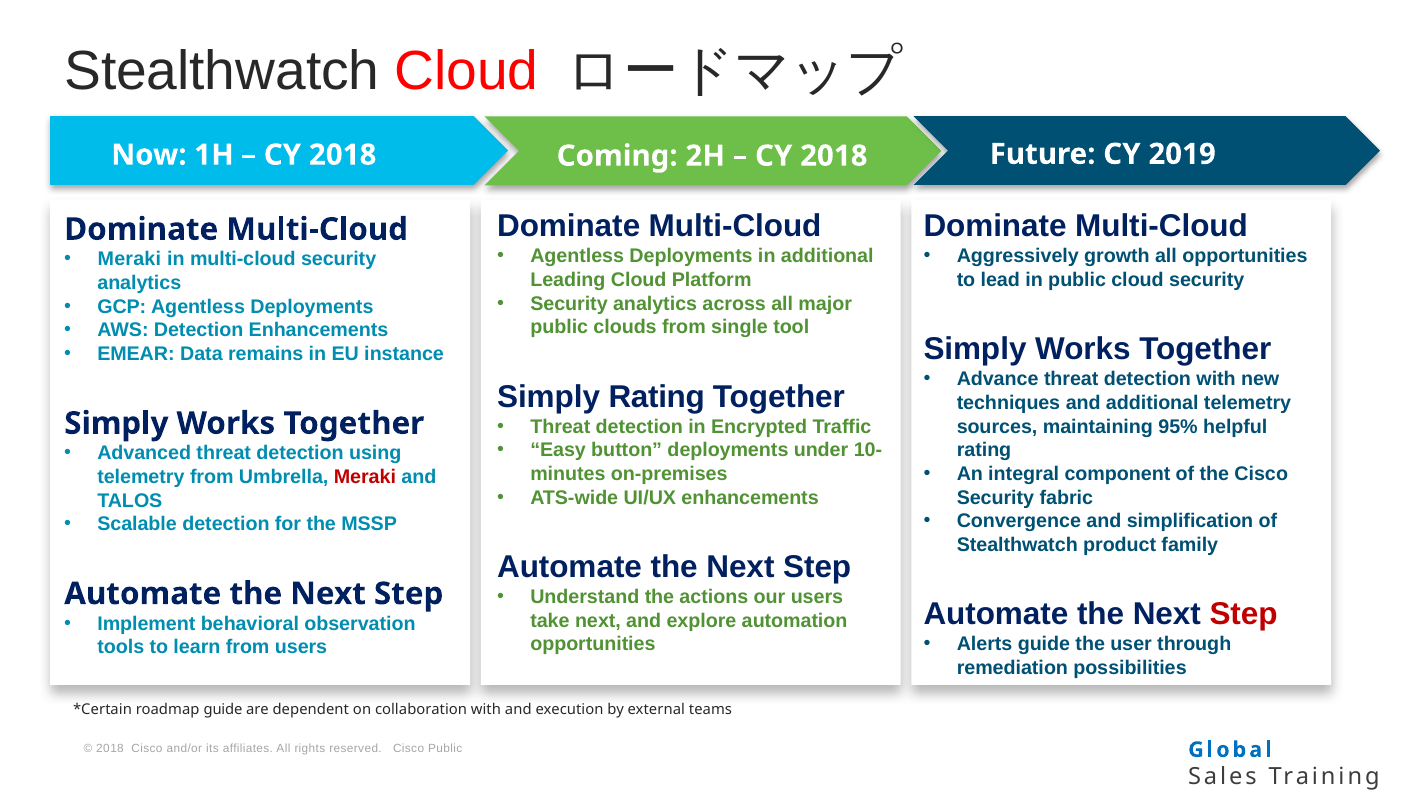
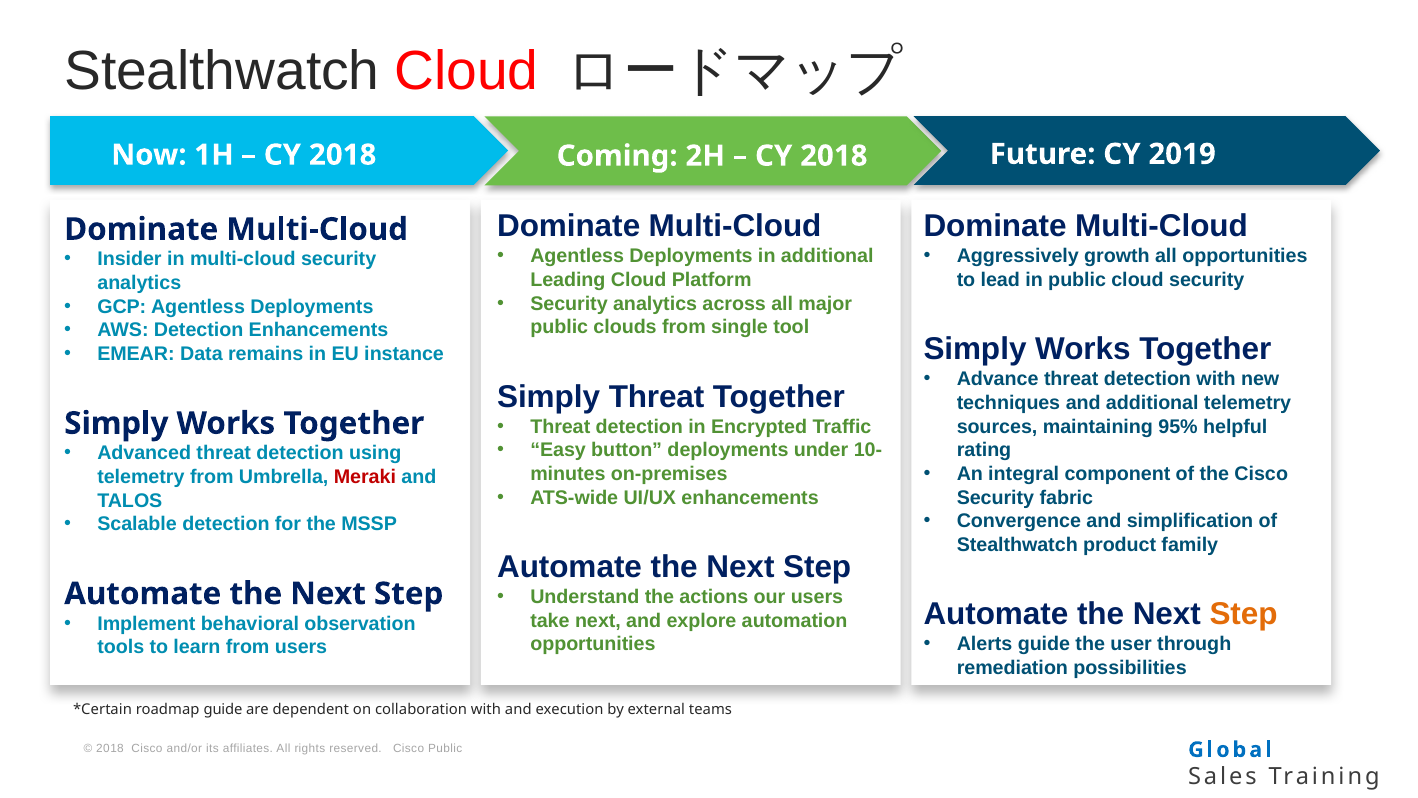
Meraki: Meraki -> Insider (130, 259)
Simply Rating: Rating -> Threat (657, 397)
Step colour: red -> orange (1244, 614)
